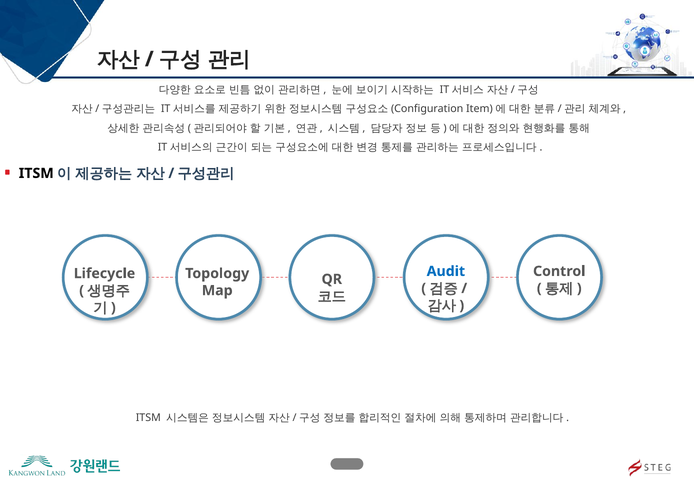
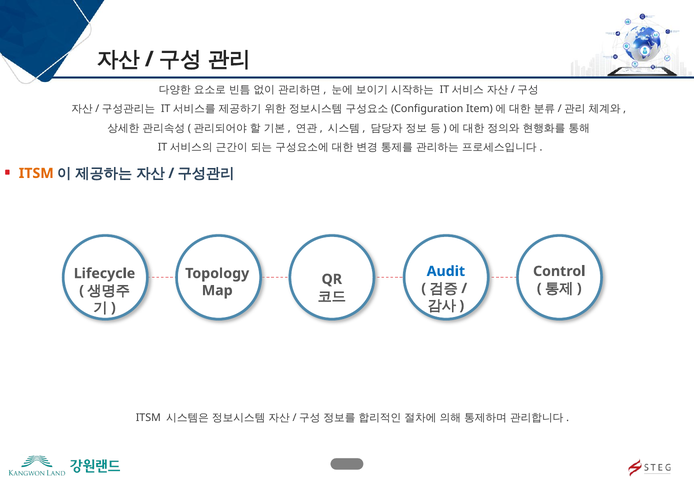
ITSM colour: black -> orange (36, 173)
